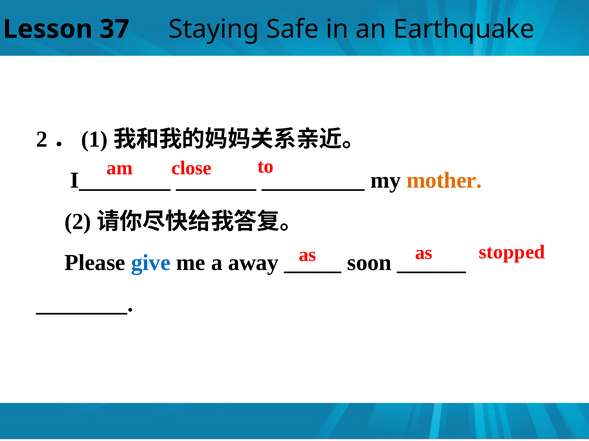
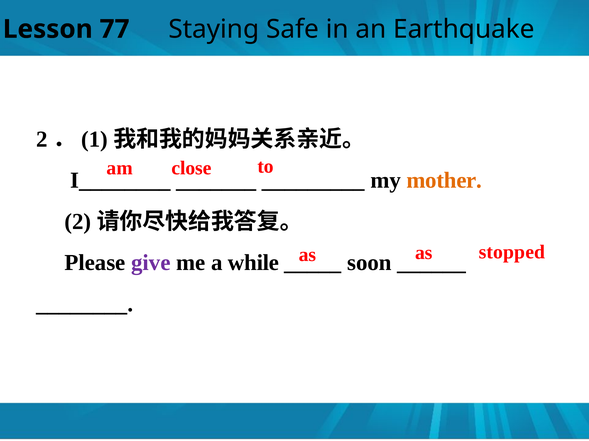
37: 37 -> 77 (115, 29)
give colour: blue -> purple (151, 263)
away: away -> while (254, 263)
